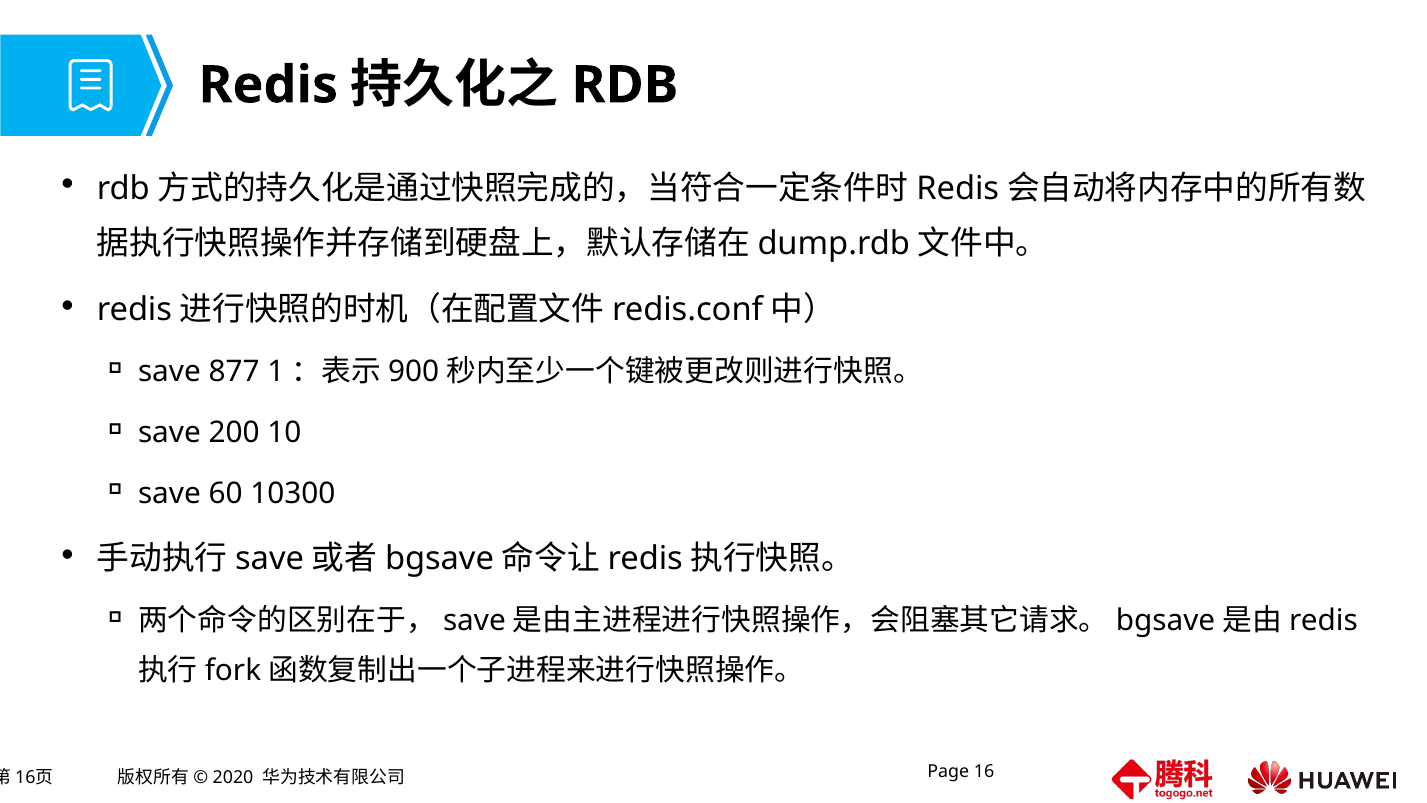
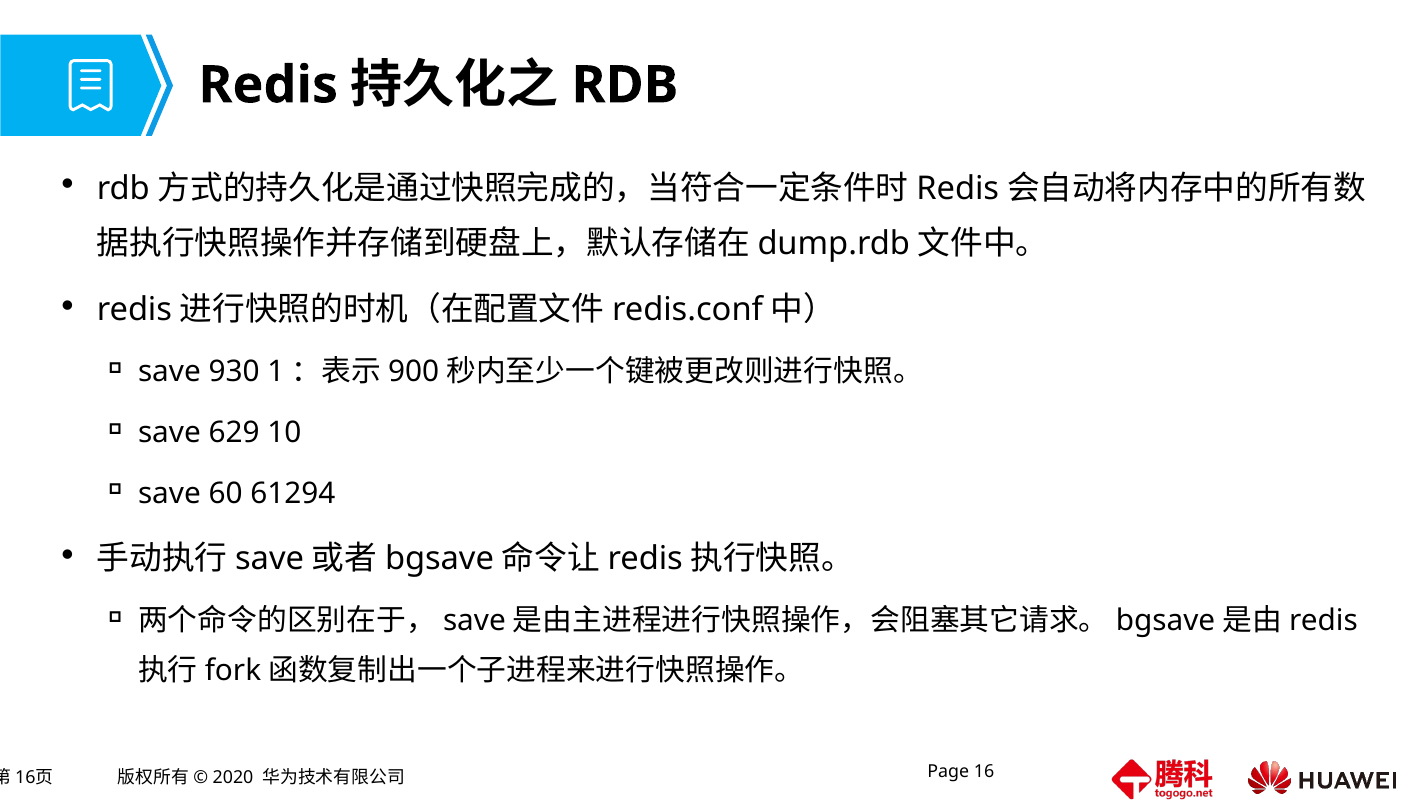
877: 877 -> 930 (234, 372)
200: 200 -> 629 (234, 433)
10300: 10300 -> 61294 (293, 493)
